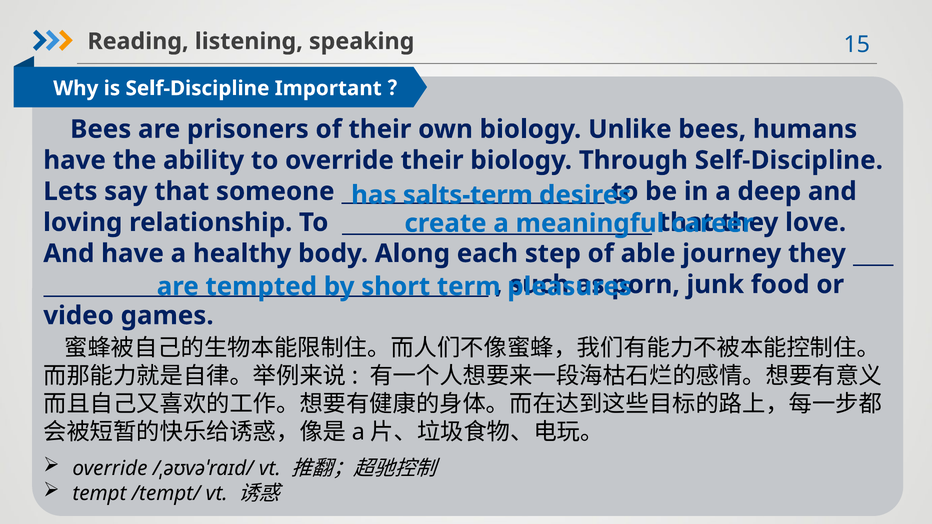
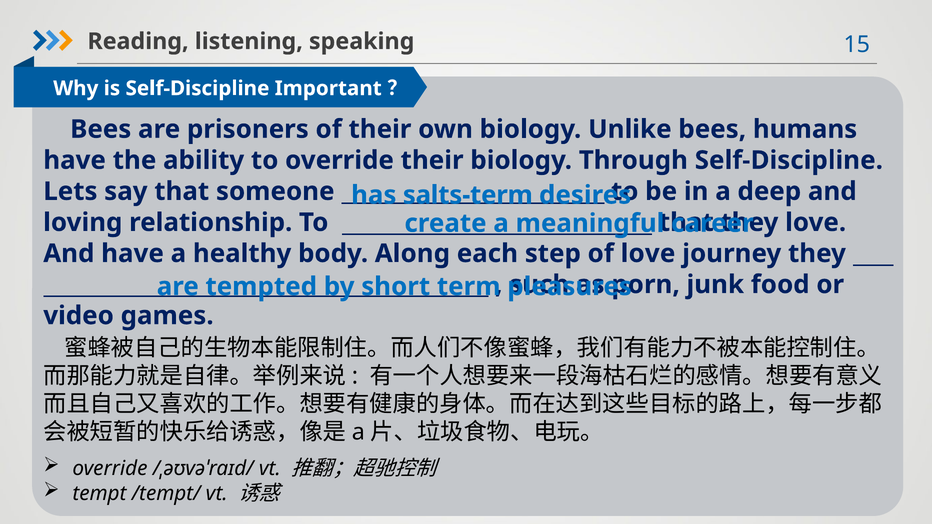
of able: able -> love (648, 254)
